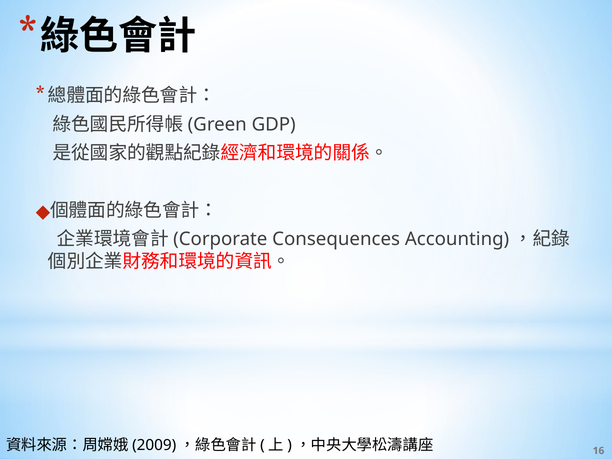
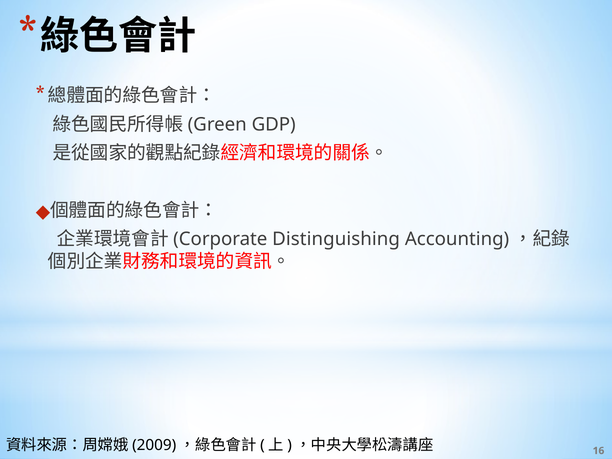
Consequences: Consequences -> Distinguishing (336, 239)
